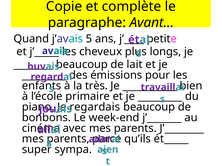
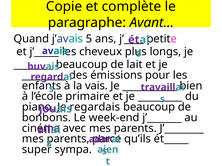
très: très -> vais (96, 86)
